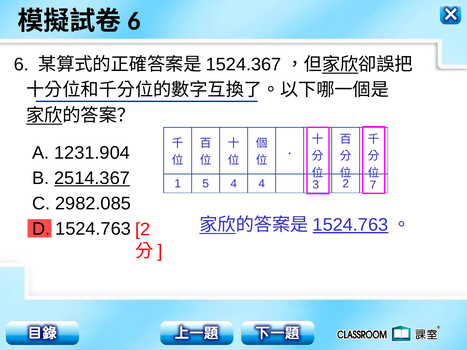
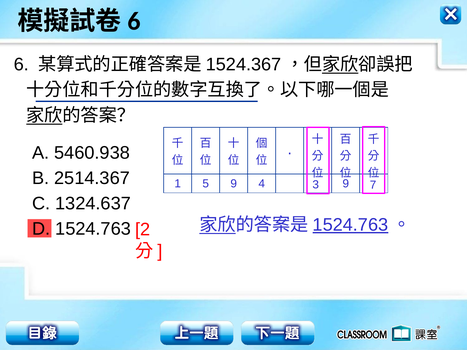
1231.904: 1231.904 -> 5460.938 (92, 153)
2514.367 underline: present -> none (92, 178)
5 4: 4 -> 9 (234, 184)
4 2: 2 -> 9 (346, 184)
2982.085: 2982.085 -> 1324.637 (93, 204)
